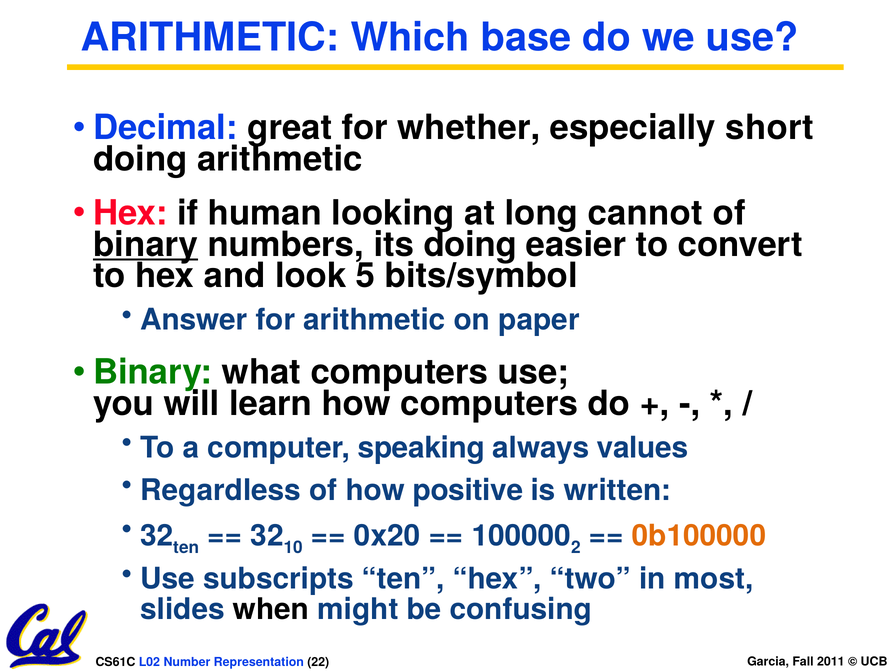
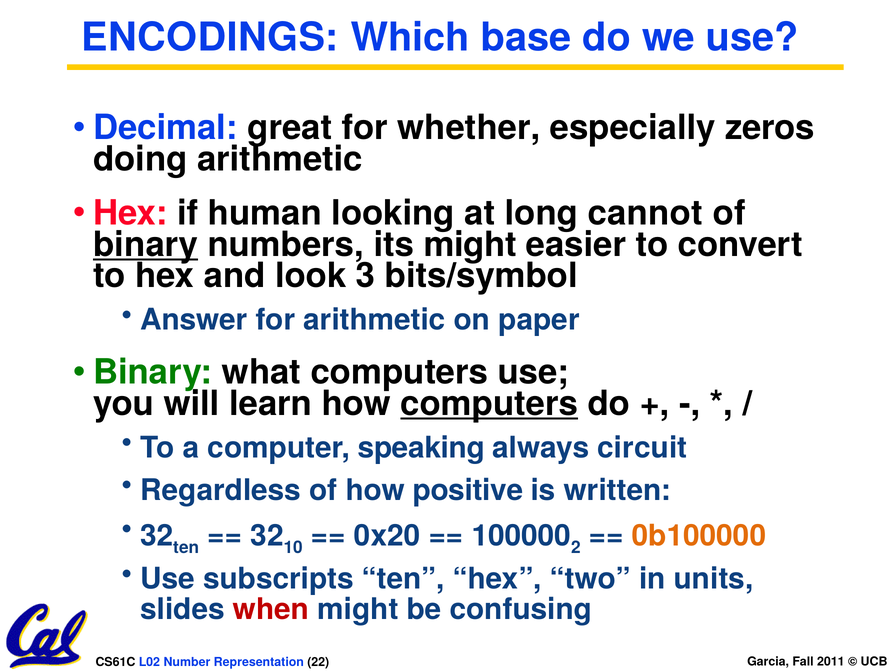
ARITHMETIC: ARITHMETIC -> ENCODINGS (210, 37)
short: short -> zeros (770, 128)
its doing: doing -> might (470, 244)
5: 5 -> 3 (366, 276)
computers underline: none -> present (489, 403)
values: values -> circuit (642, 447)
most: most -> units (714, 579)
when colour: black -> red (271, 609)
